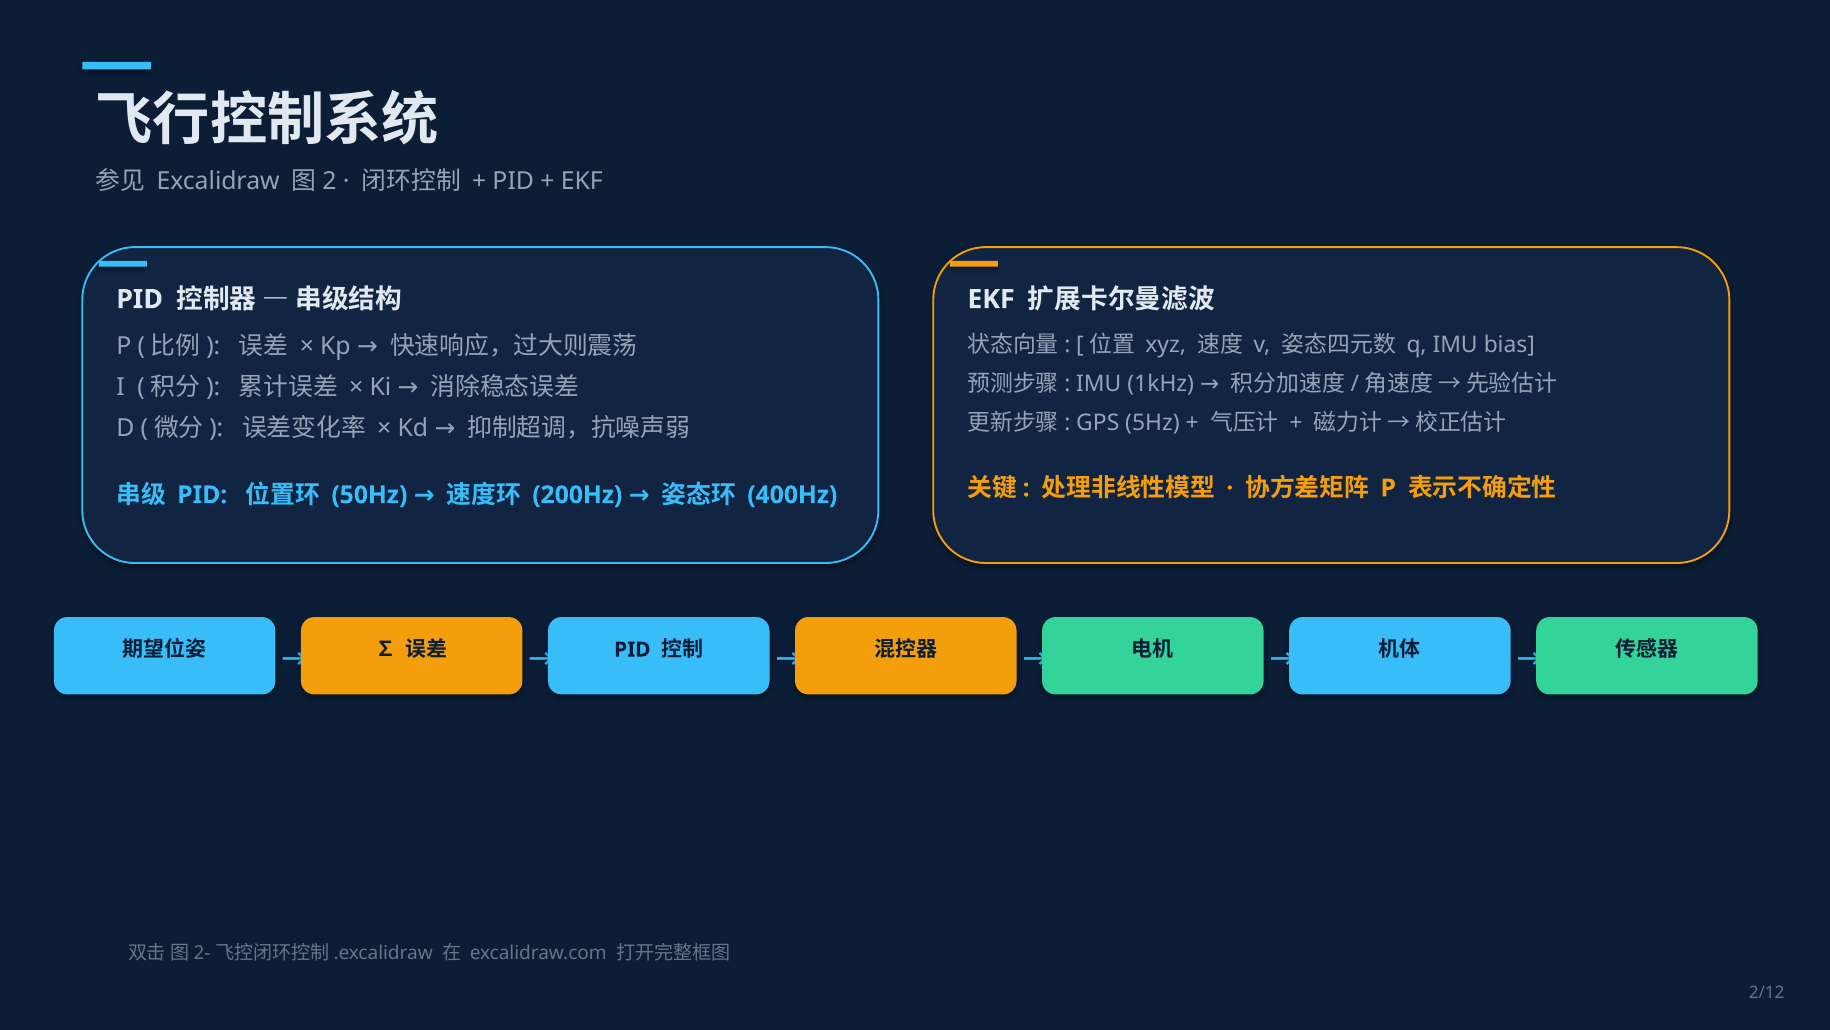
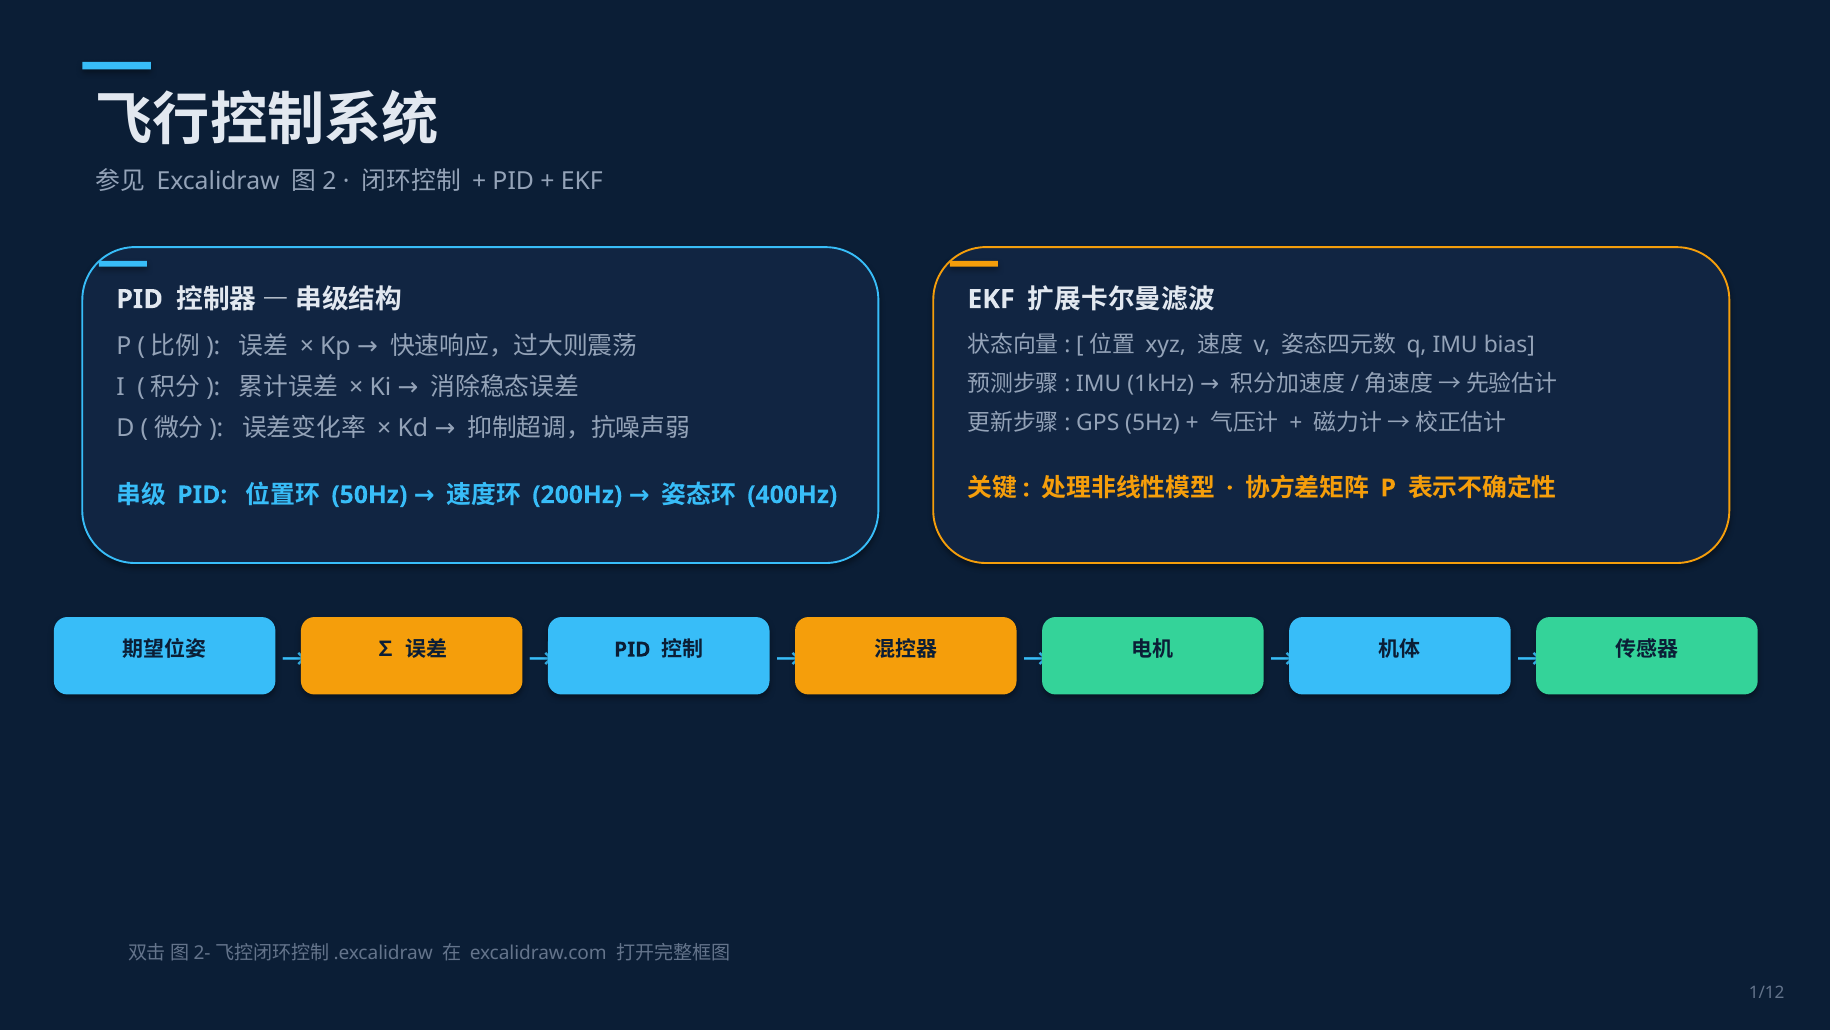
2/12: 2/12 -> 1/12 (1767, 993)
